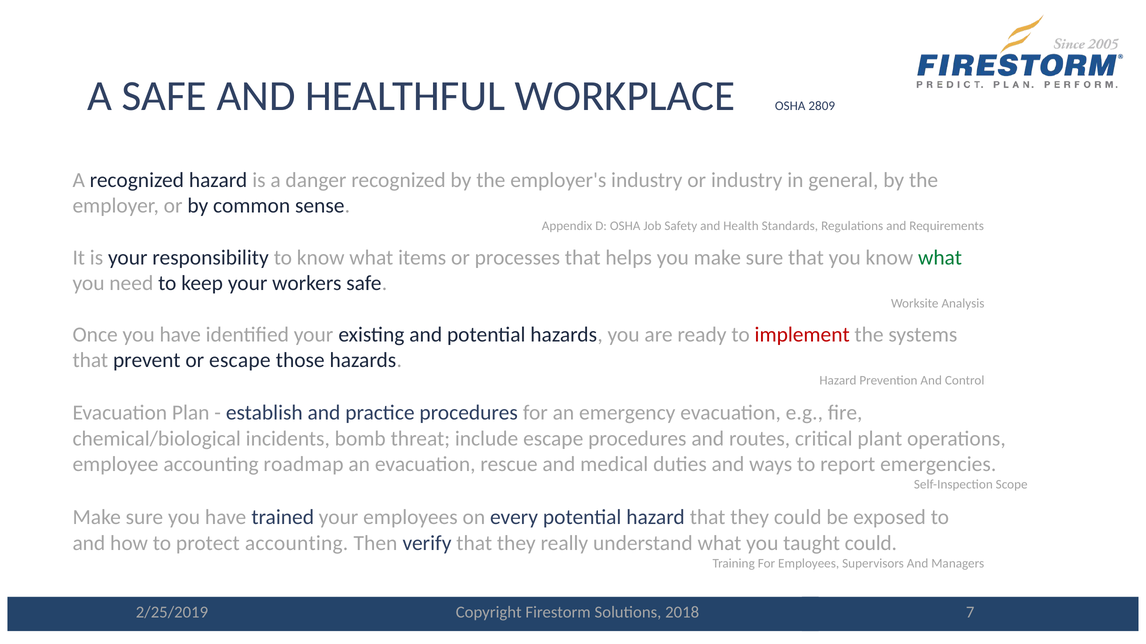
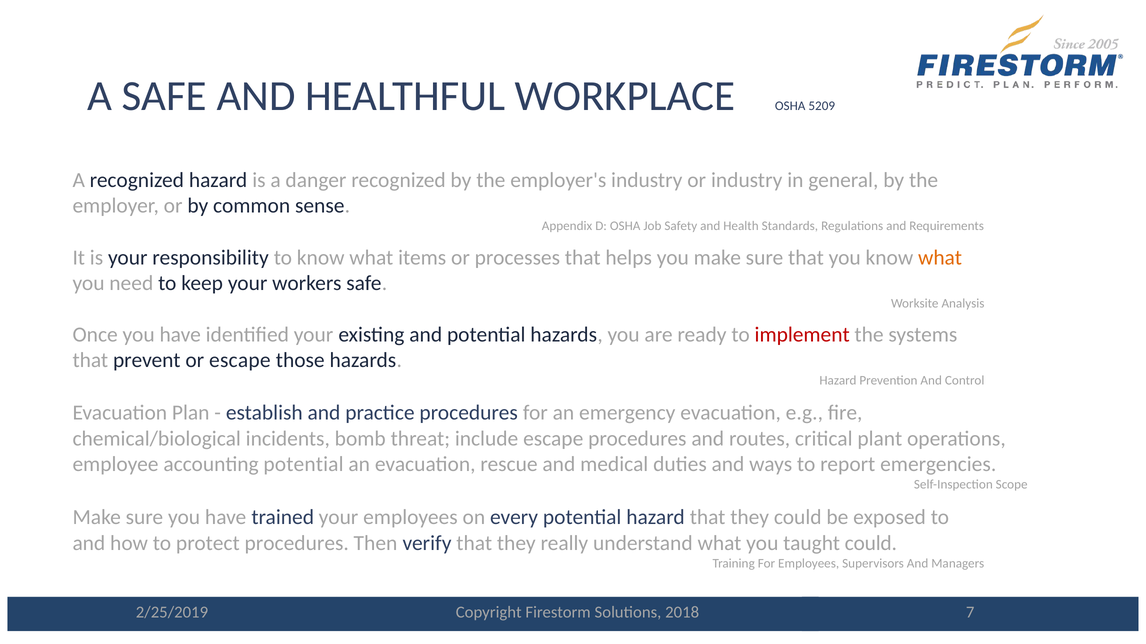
2809: 2809 -> 5209 (822, 106)
what colour: green -> orange (940, 258)
accounting roadmap: roadmap -> potential (303, 465)
protect accounting: accounting -> procedures (297, 544)
